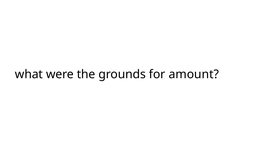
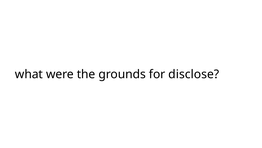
amount: amount -> disclose (194, 74)
